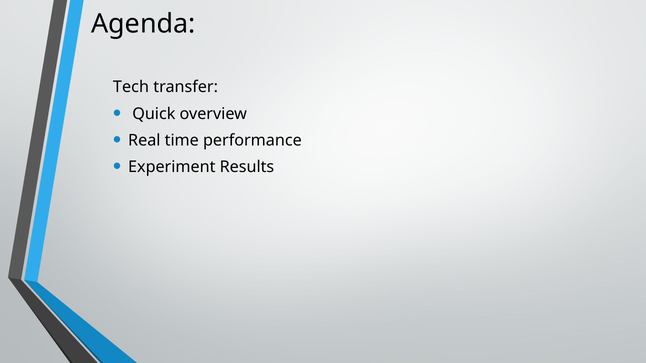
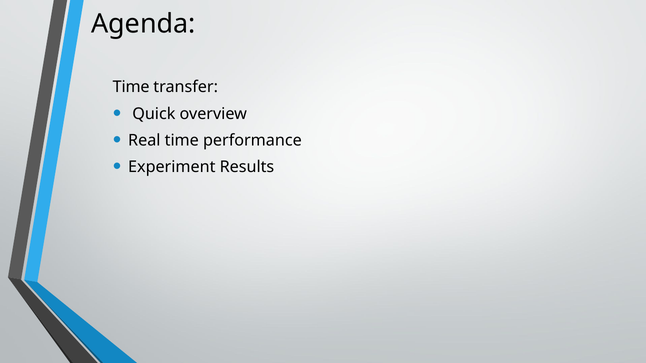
Tech: Tech -> Time (131, 87)
